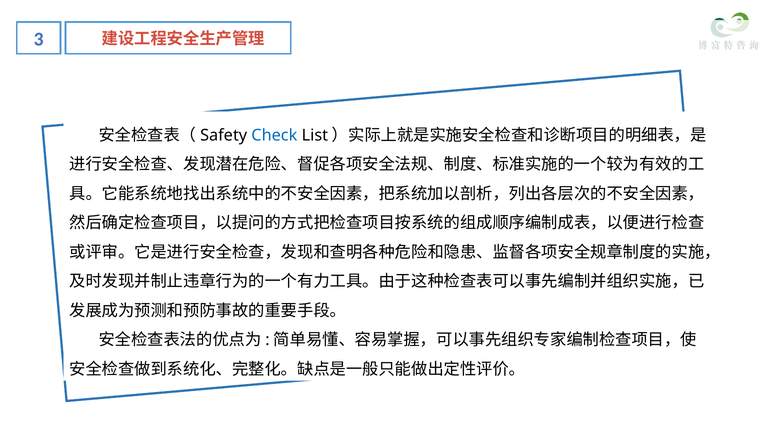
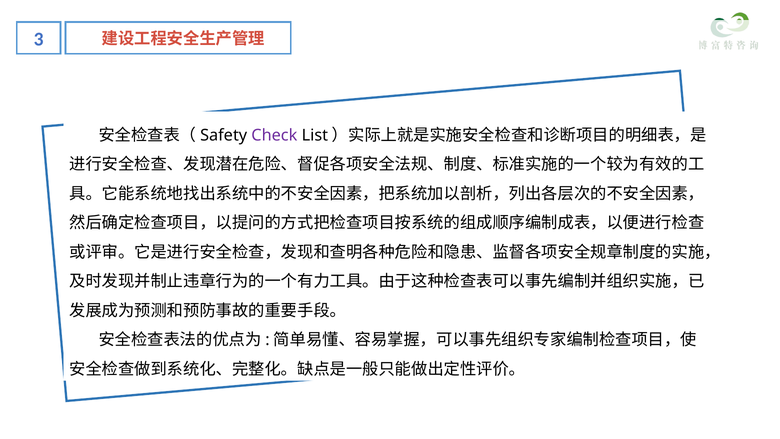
Check colour: blue -> purple (274, 135)
